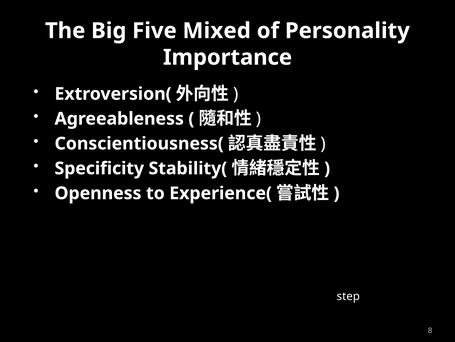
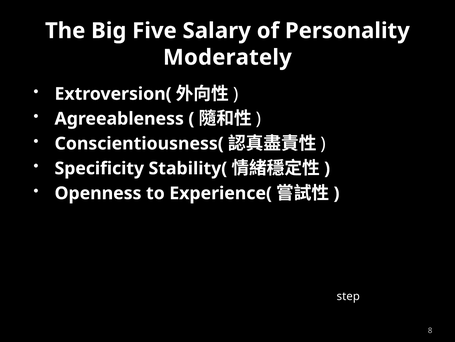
Mixed: Mixed -> Salary (217, 31)
Importance: Importance -> Moderately (227, 57)
